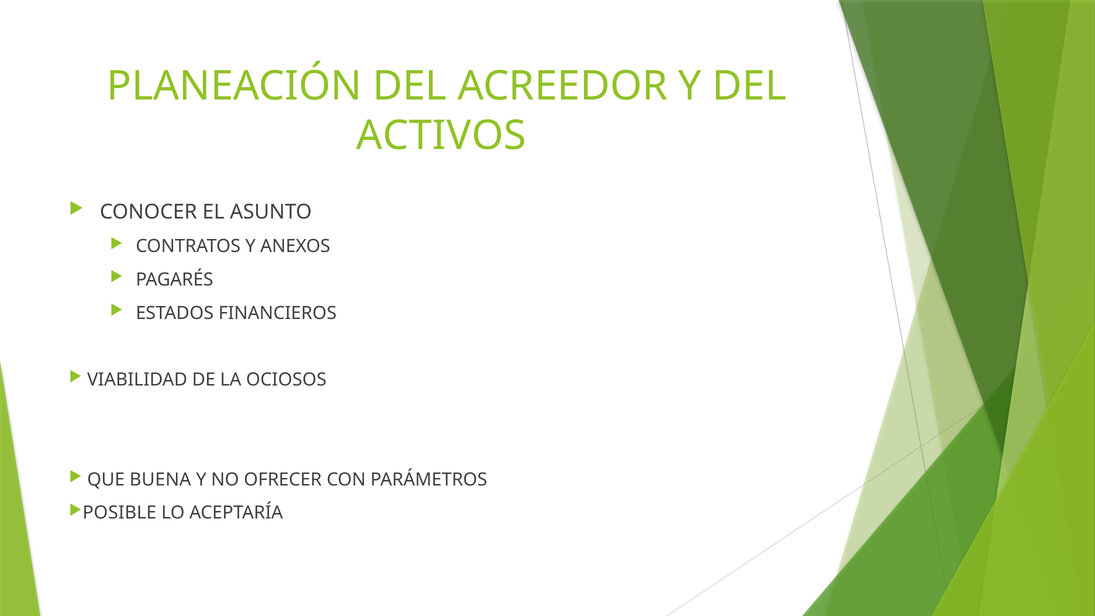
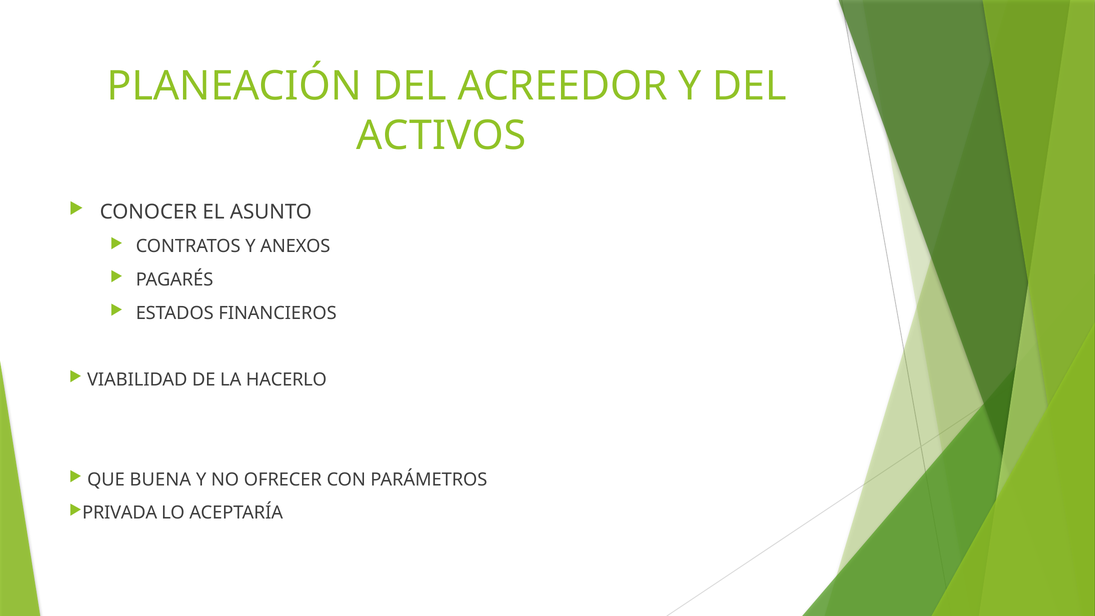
OCIOSOS: OCIOSOS -> HACERLO (286, 380)
POSIBLE: POSIBLE -> PRIVADA (120, 513)
